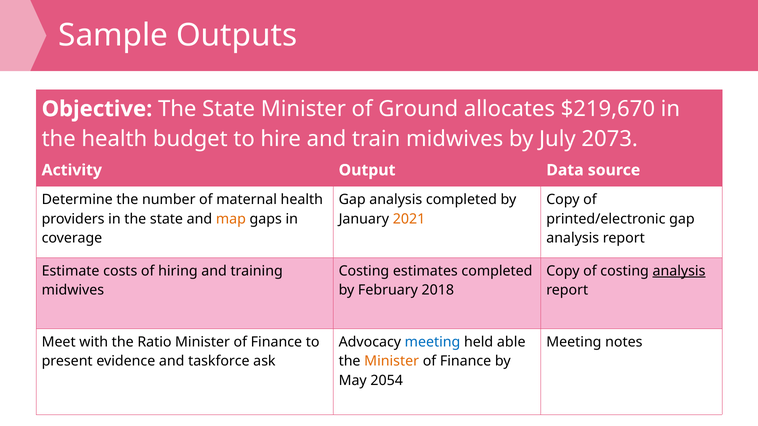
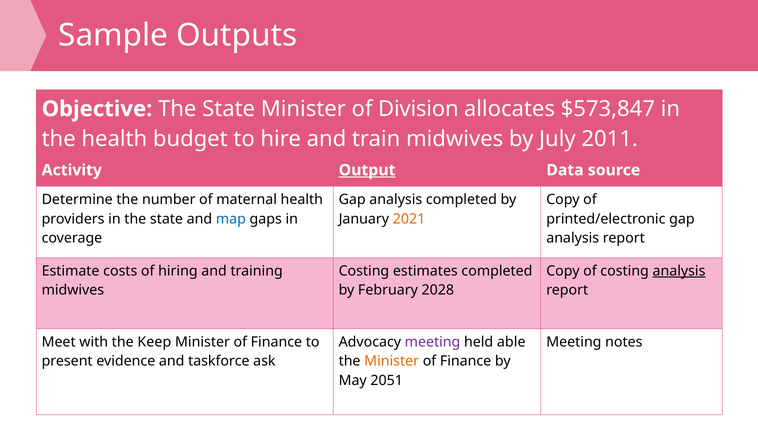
Ground: Ground -> Division (418, 109)
$219,670: $219,670 -> $573,847 (608, 109)
2073: 2073 -> 2011 (610, 139)
Output underline: none -> present (367, 170)
map colour: orange -> blue (231, 219)
2018: 2018 -> 2028 (438, 290)
Ratio: Ratio -> Keep (154, 342)
meeting colour: blue -> purple (433, 342)
2054: 2054 -> 2051 (387, 381)
